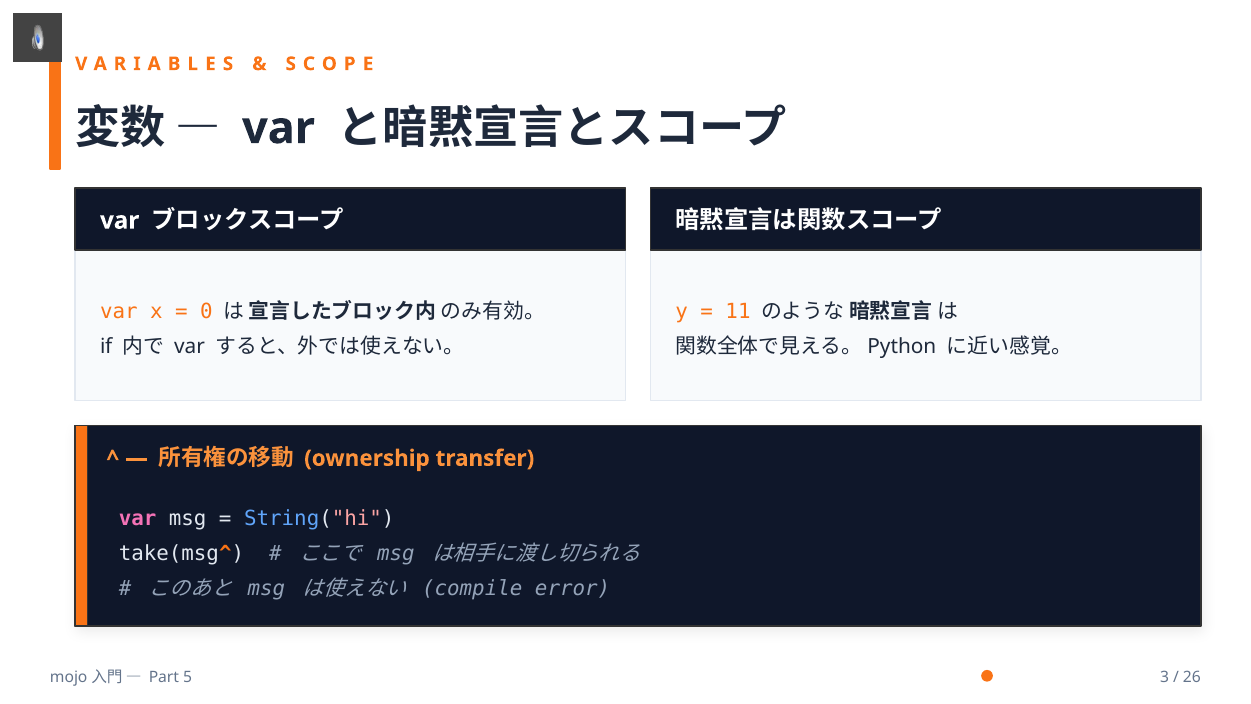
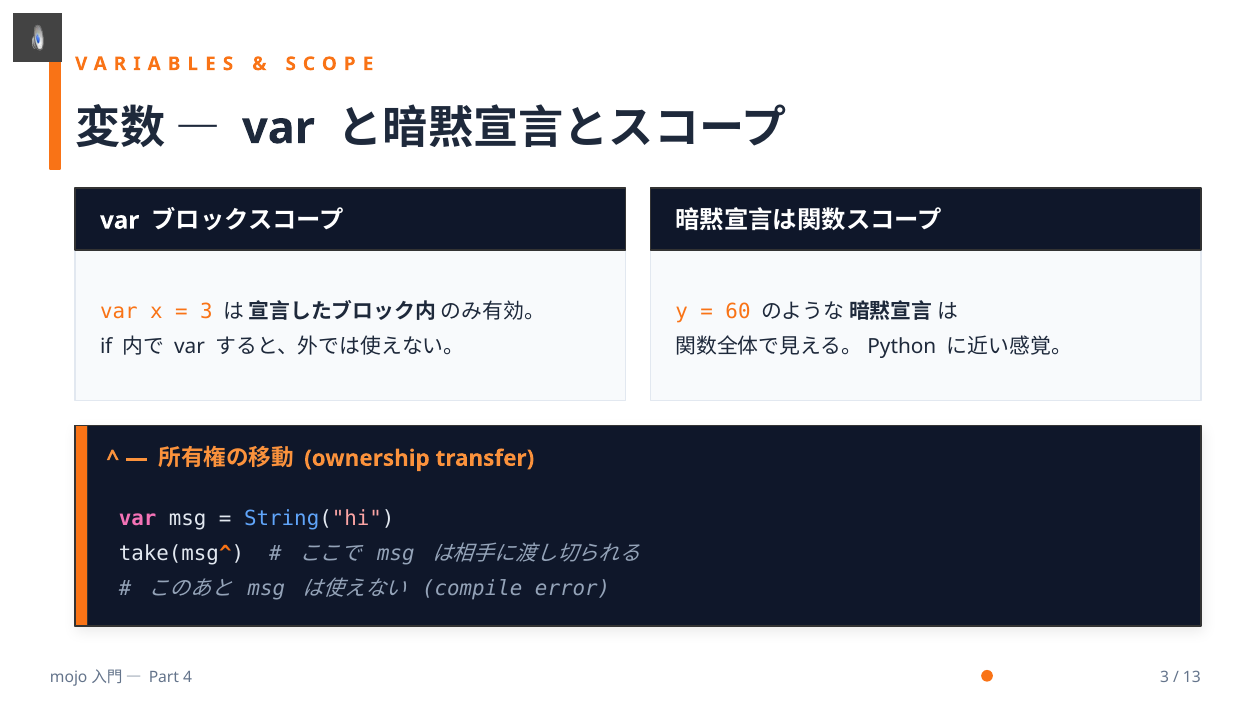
0: 0 -> 3 (206, 311)
11: 11 -> 60 (738, 311)
5: 5 -> 4 (187, 677)
26: 26 -> 13 (1192, 677)
